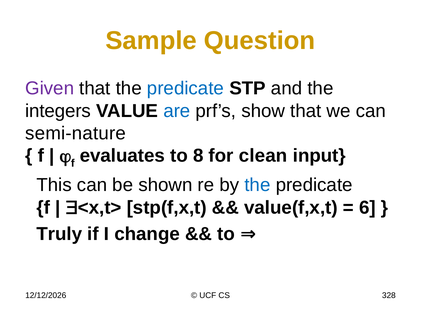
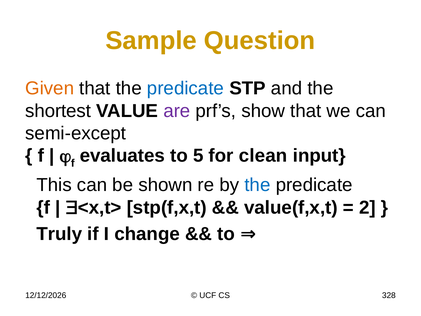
Given colour: purple -> orange (50, 88)
integers: integers -> shortest (58, 111)
are colour: blue -> purple (177, 111)
semi-nature: semi-nature -> semi-except (76, 133)
8: 8 -> 5 (198, 156)
6: 6 -> 2 (367, 207)
